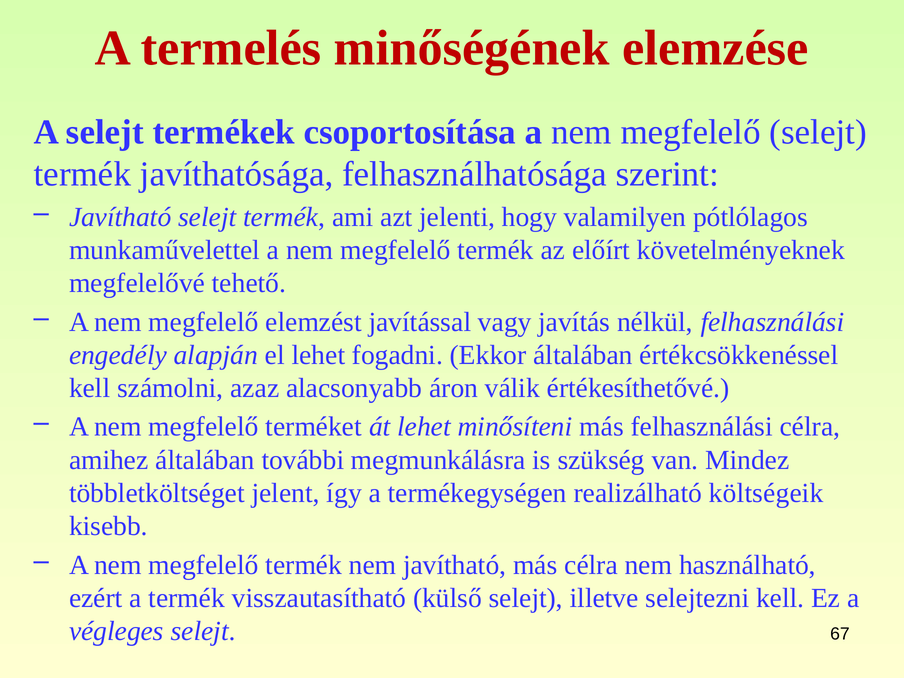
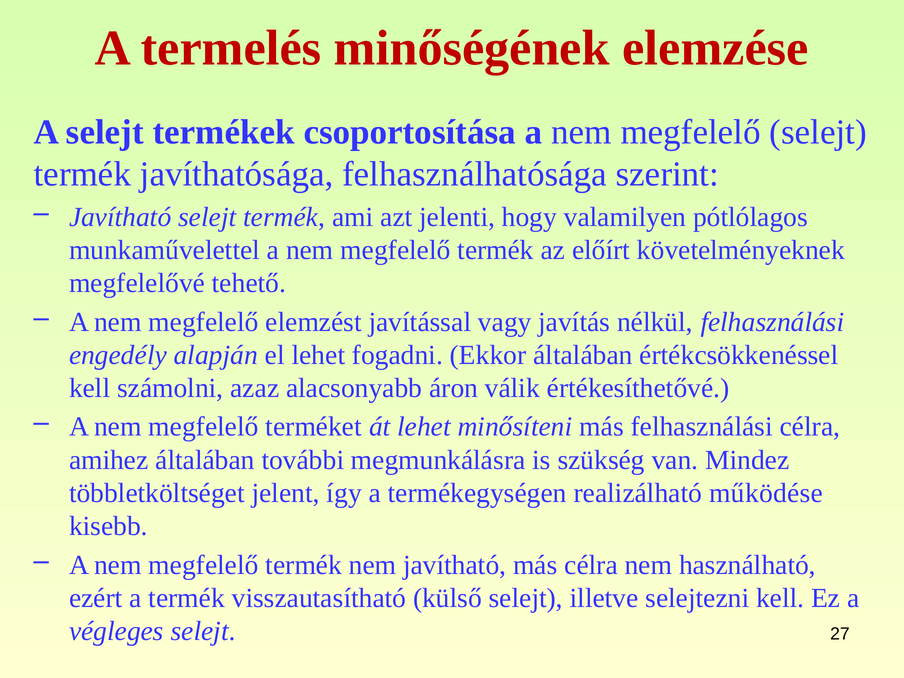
költségeik: költségeik -> működése (766, 493)
67: 67 -> 27 (840, 634)
